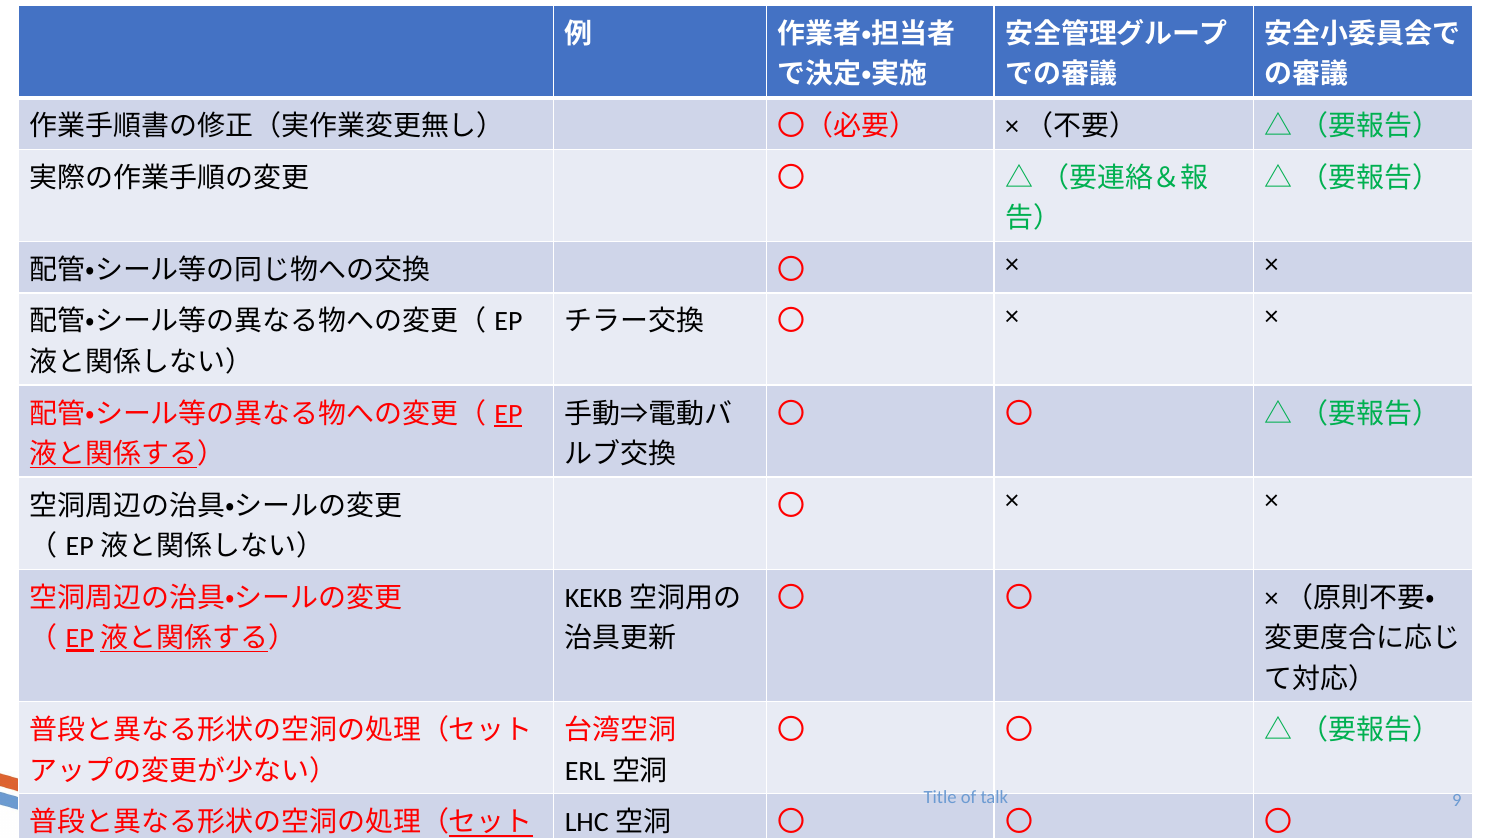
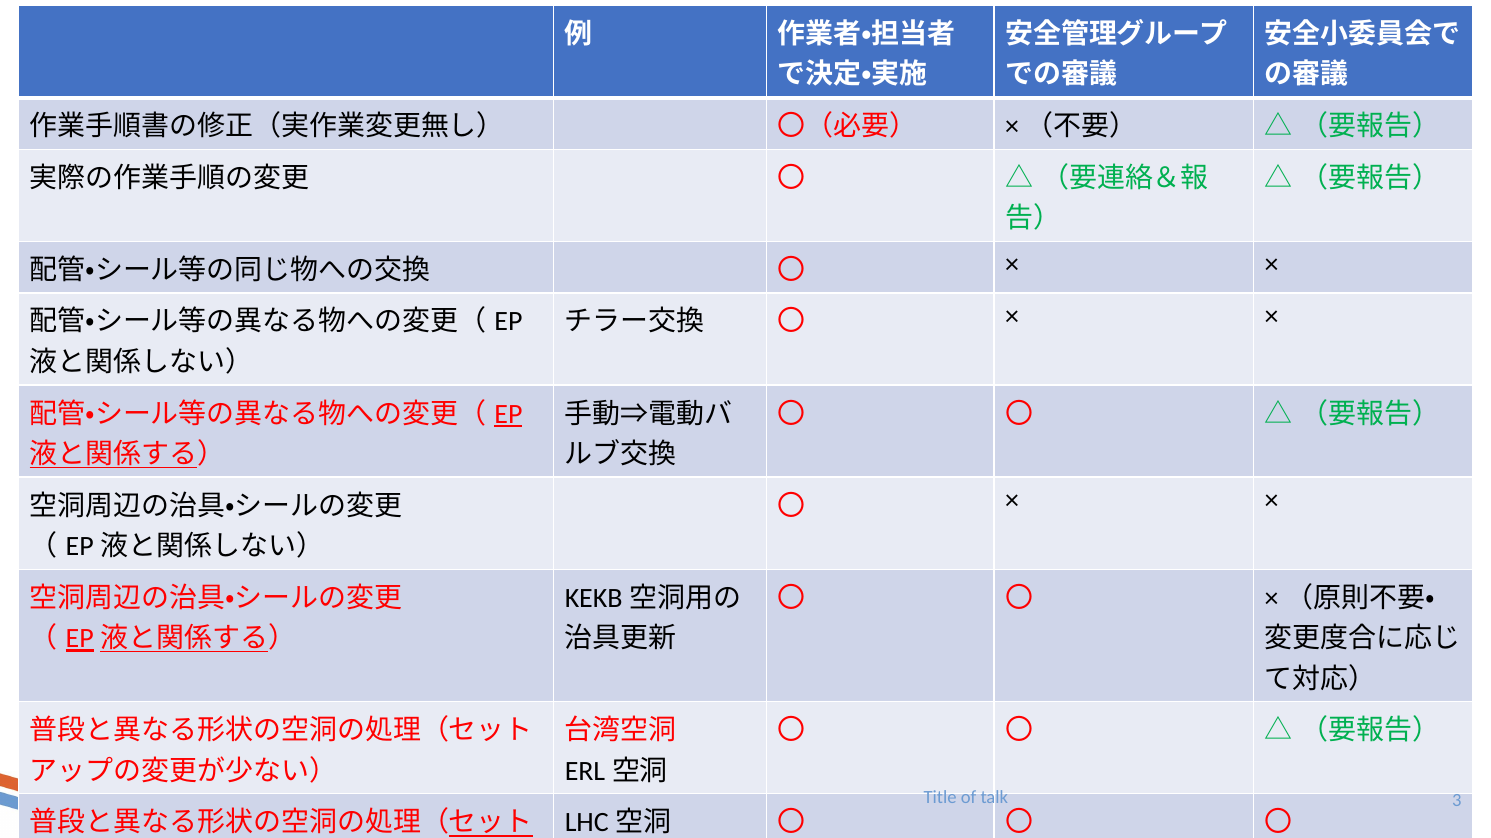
9: 9 -> 3 (1457, 801)
